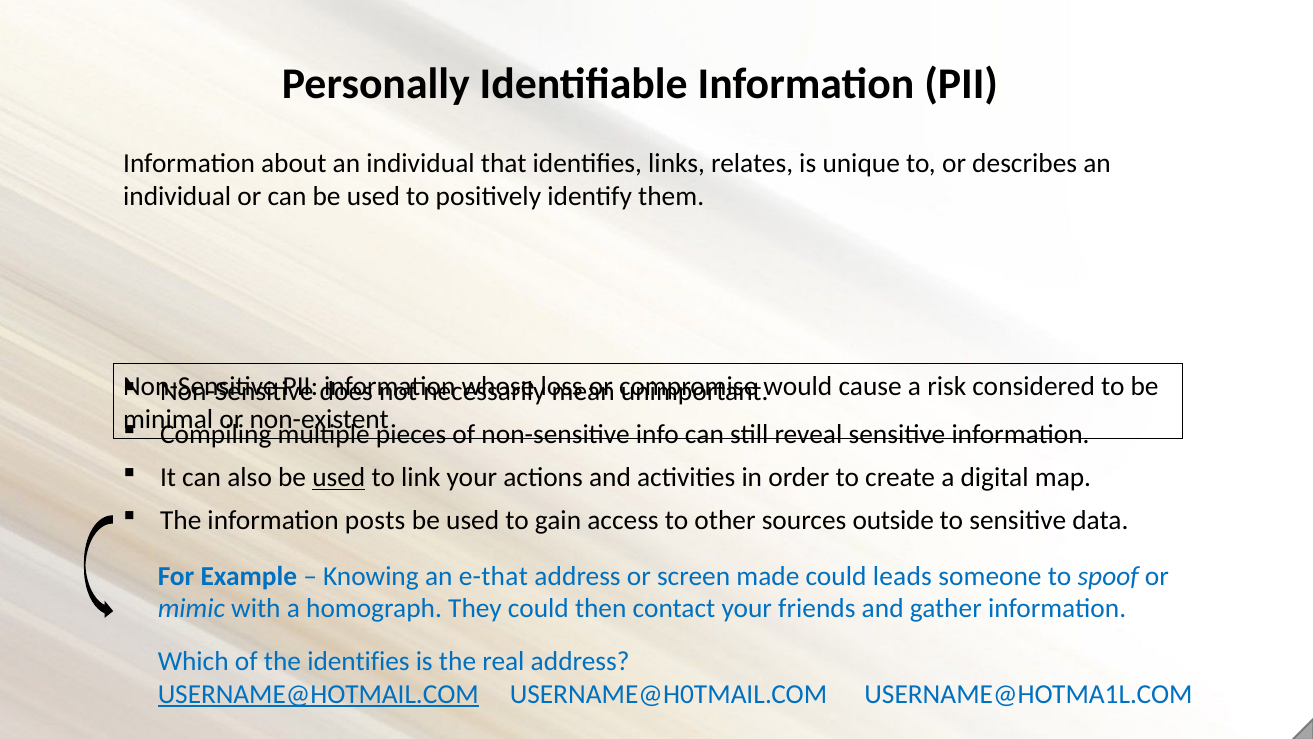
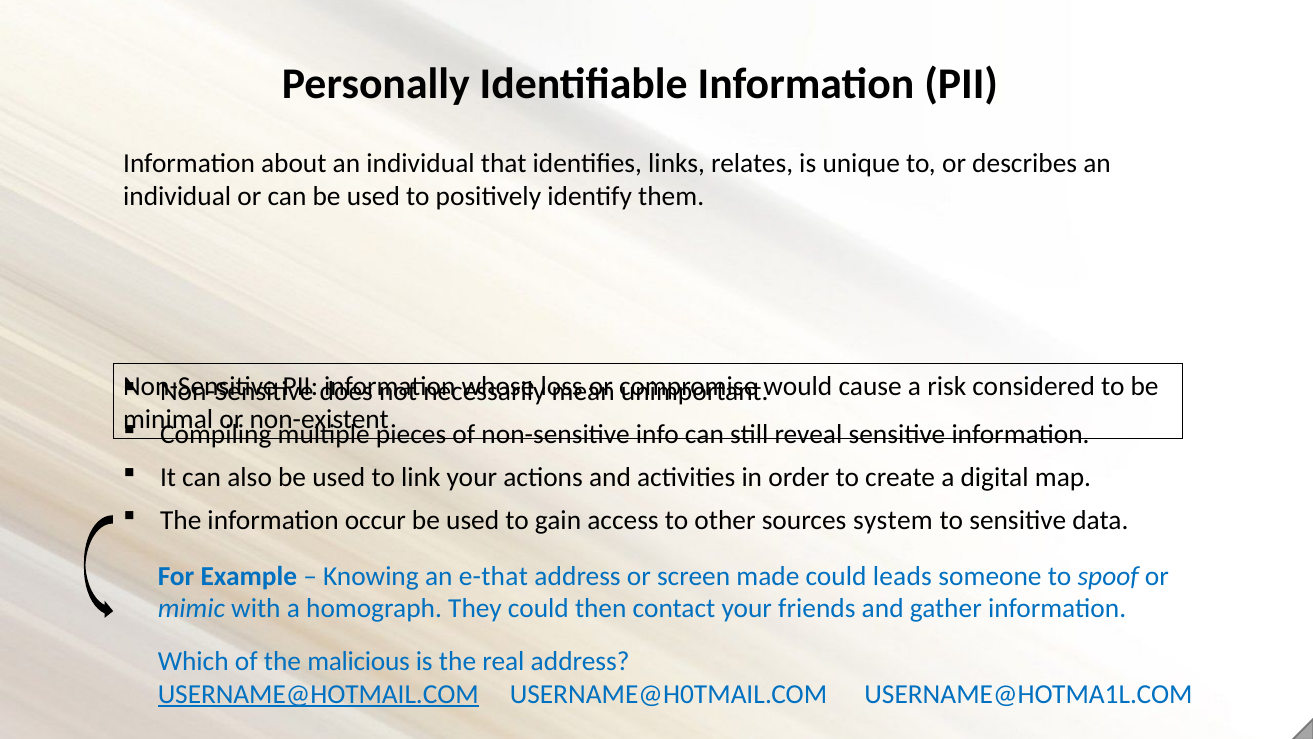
used underline: present -> none (339, 478)
posts: posts -> occur (375, 521)
outside: outside -> system (893, 521)
the identifies: identifies -> malicious (359, 661)
